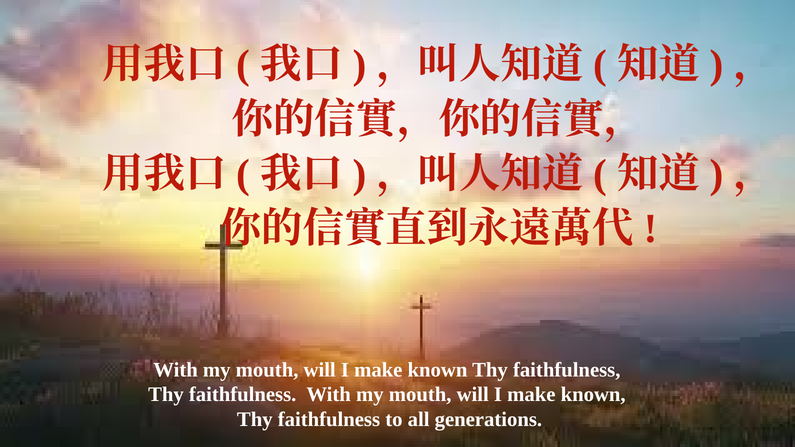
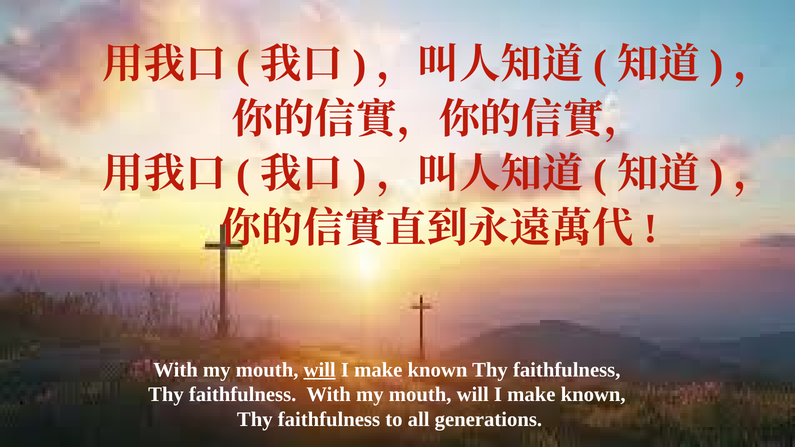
will underline: none -> present (320, 370)
